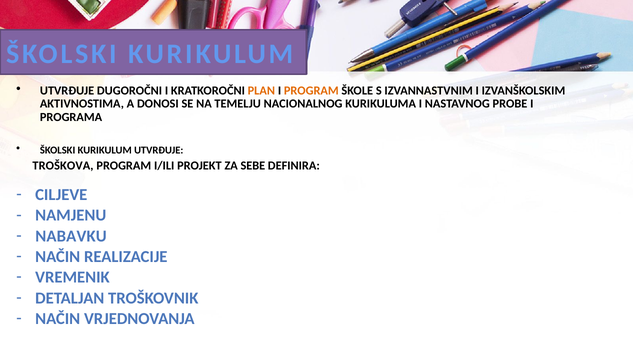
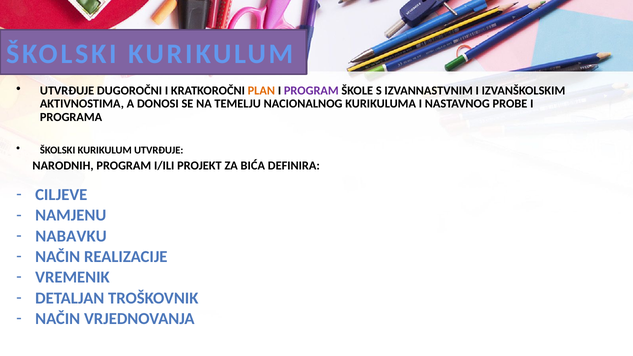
PROGRAM colour: orange -> purple (311, 91)
TROŠKOVA: TROŠKOVA -> NARODNIH (63, 166)
SEBE: SEBE -> BIĆA (253, 166)
